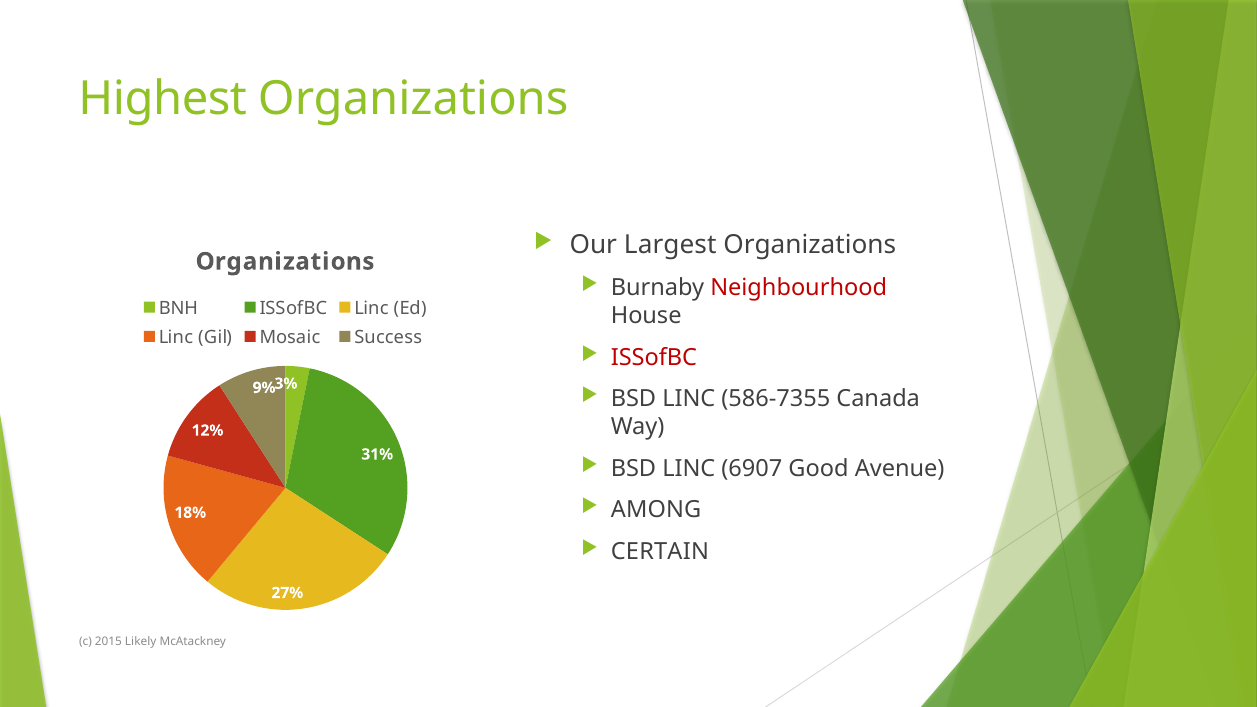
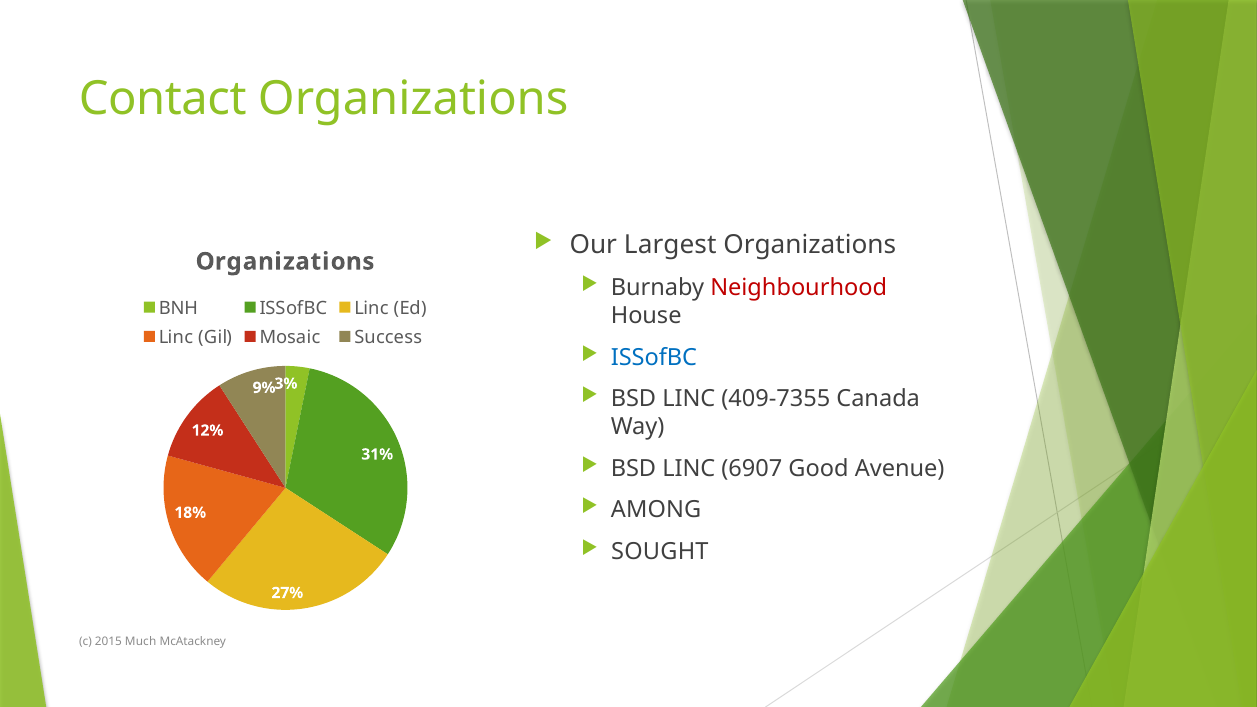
Highest: Highest -> Contact (163, 99)
ISSofBC colour: red -> blue (654, 357)
586-7355: 586-7355 -> 409-7355 (776, 399)
CERTAIN: CERTAIN -> SOUGHT (660, 551)
Likely: Likely -> Much (141, 642)
